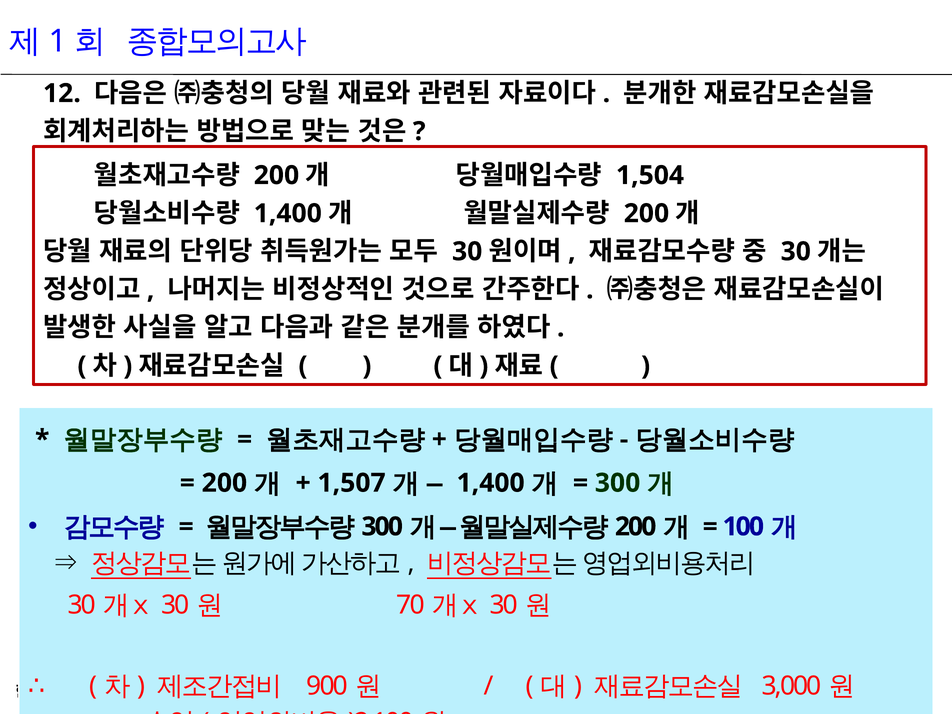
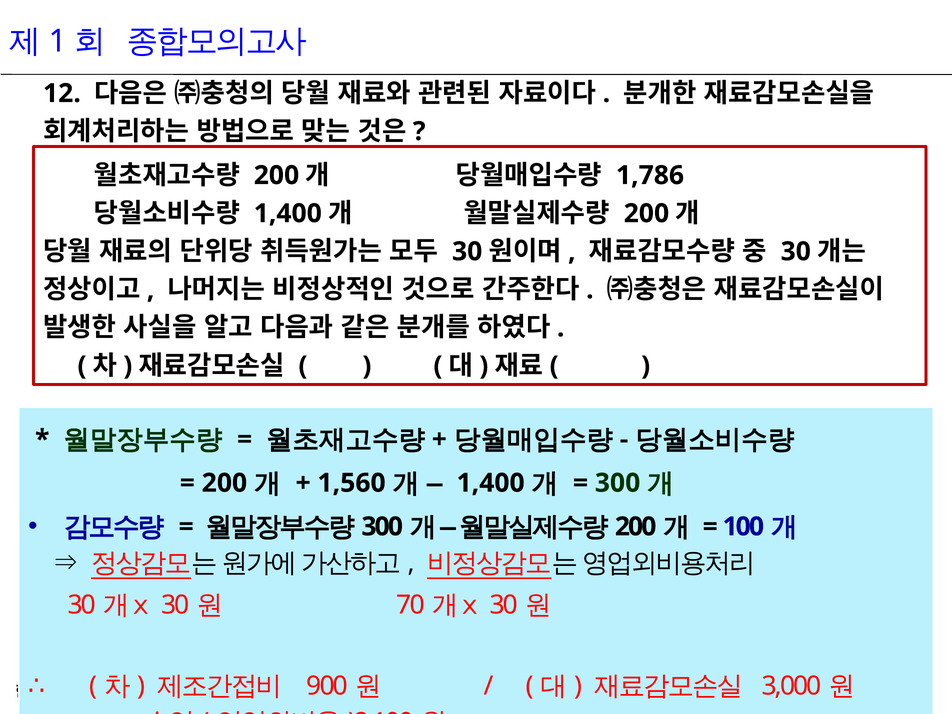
1,504: 1,504 -> 1,786 (650, 175)
1,507: 1,507 -> 1,560 (352, 483)
